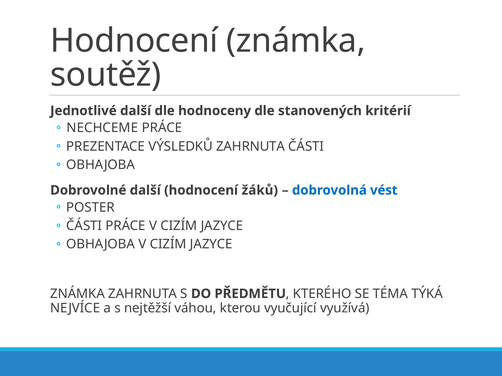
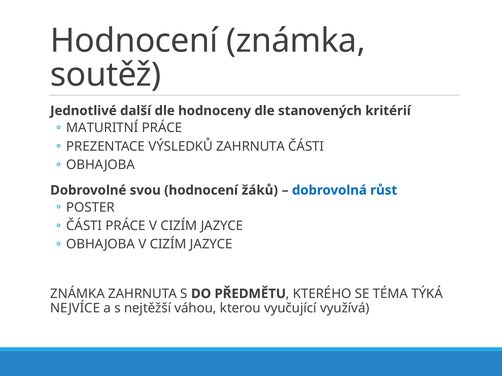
NECHCEME: NECHCEME -> MATURITNÍ (102, 128)
Dobrovolné další: další -> svou (145, 190)
vést: vést -> růst (384, 190)
